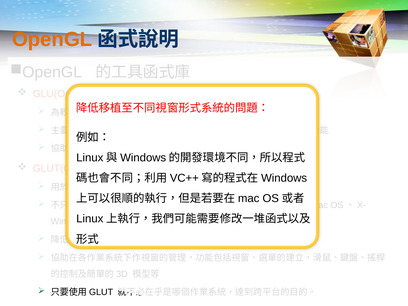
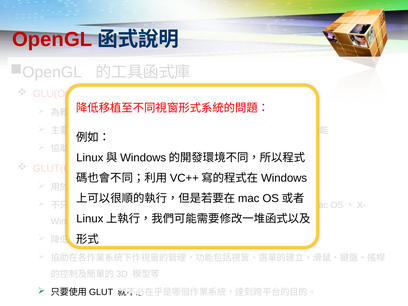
OpenGL colour: orange -> red (52, 39)
